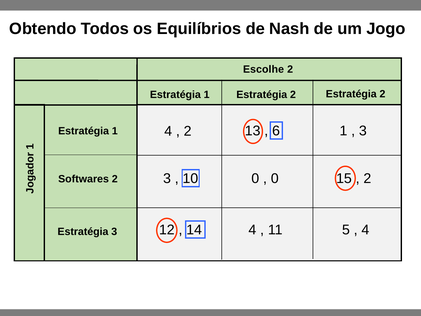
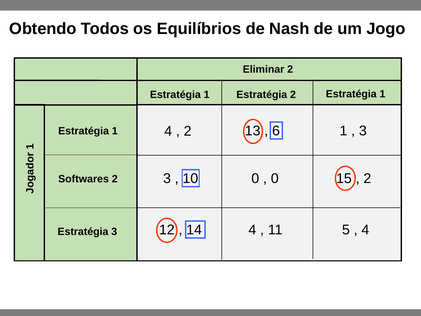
Escolhe: Escolhe -> Eliminar (264, 69)
2 Estratégia 2: 2 -> 1 (382, 94)
